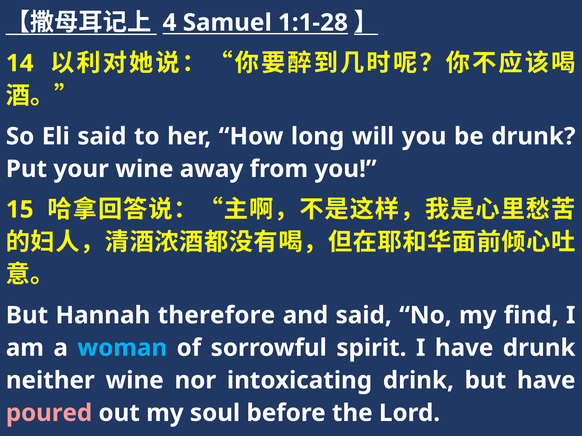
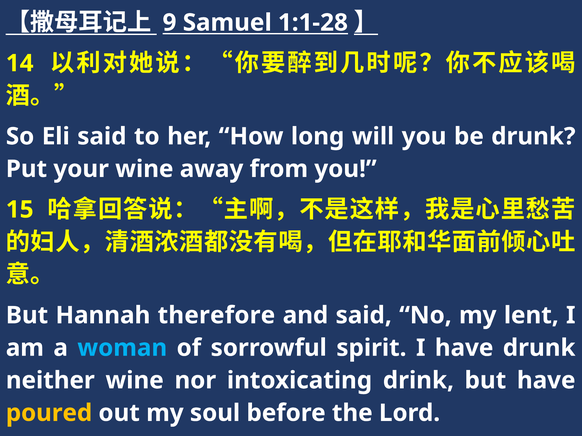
4: 4 -> 9 (170, 23)
find: find -> lent (531, 316)
poured colour: pink -> yellow (49, 413)
